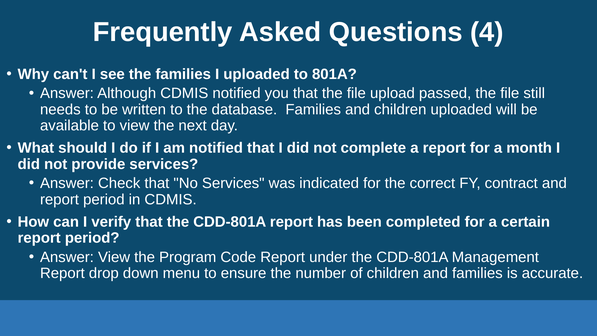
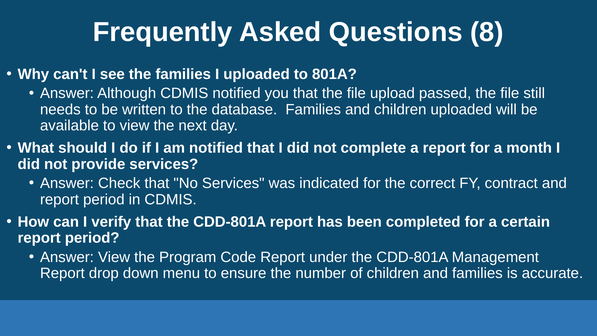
4: 4 -> 8 (487, 32)
